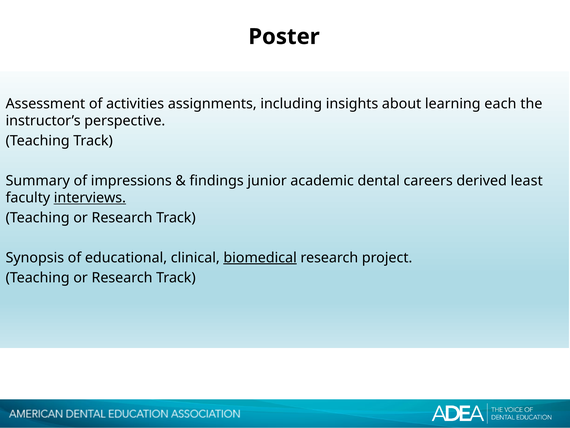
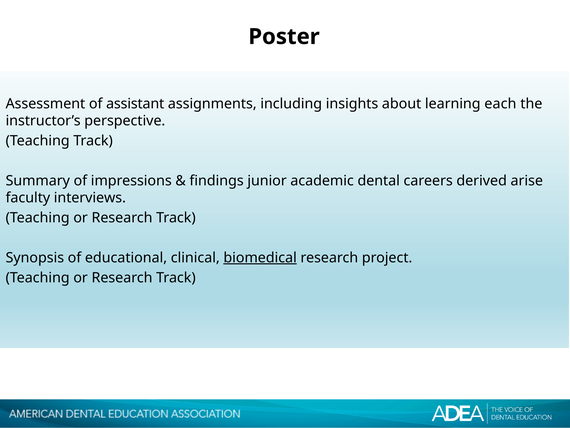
activities: activities -> assistant (135, 104)
least: least -> arise (527, 181)
interviews underline: present -> none (90, 198)
